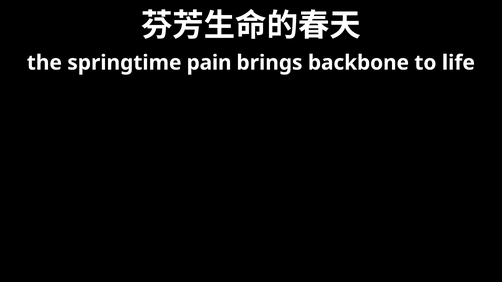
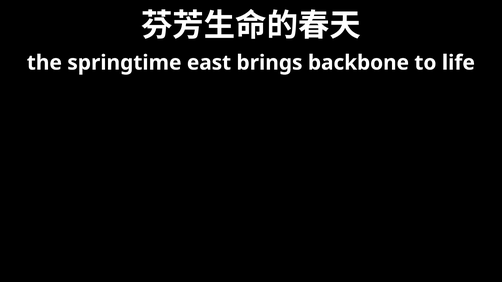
pain: pain -> east (209, 63)
